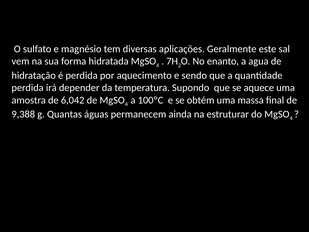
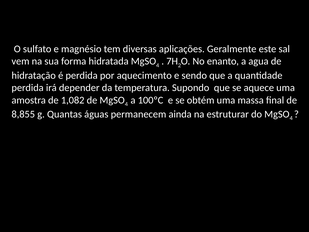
6,042: 6,042 -> 1,082 (73, 100)
9,388: 9,388 -> 8,855 (23, 114)
